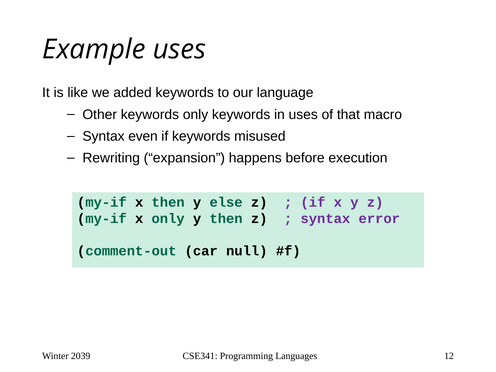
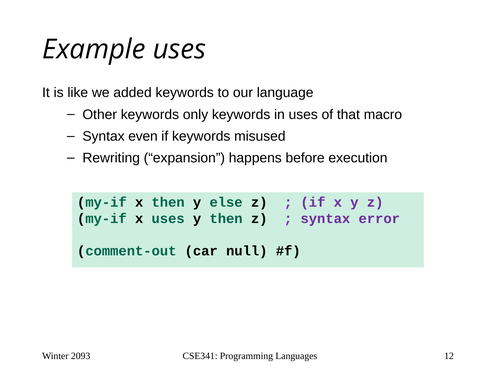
x only: only -> uses (168, 218)
2039: 2039 -> 2093 (81, 356)
